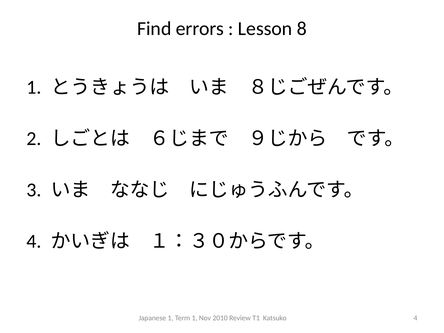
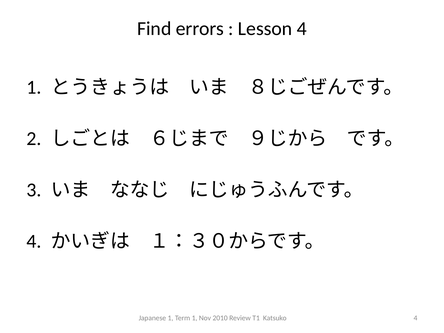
Lesson 8: 8 -> 4 (302, 29)
